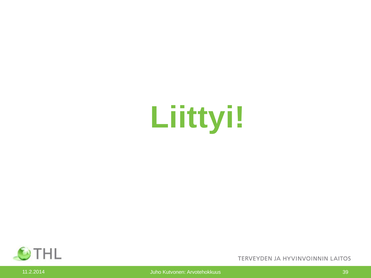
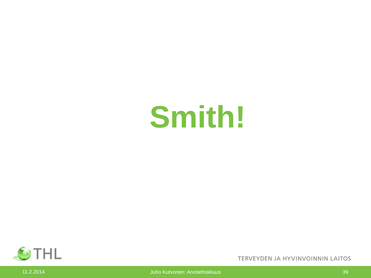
Liittyi: Liittyi -> Smith (198, 117)
